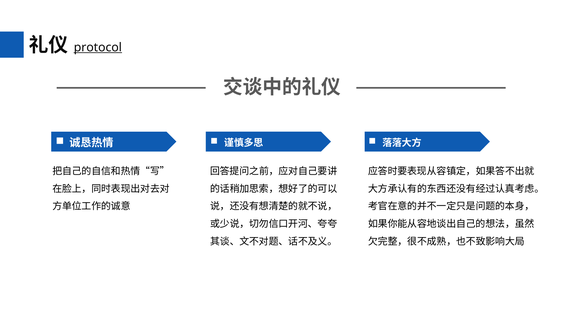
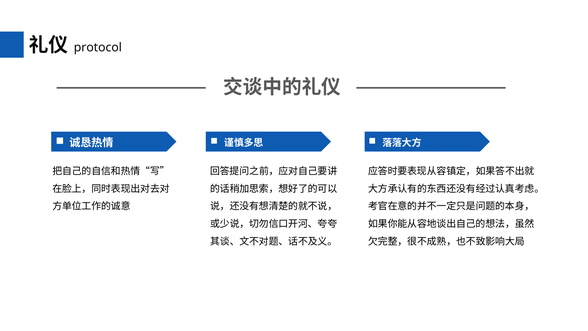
protocol underline: present -> none (98, 47)
